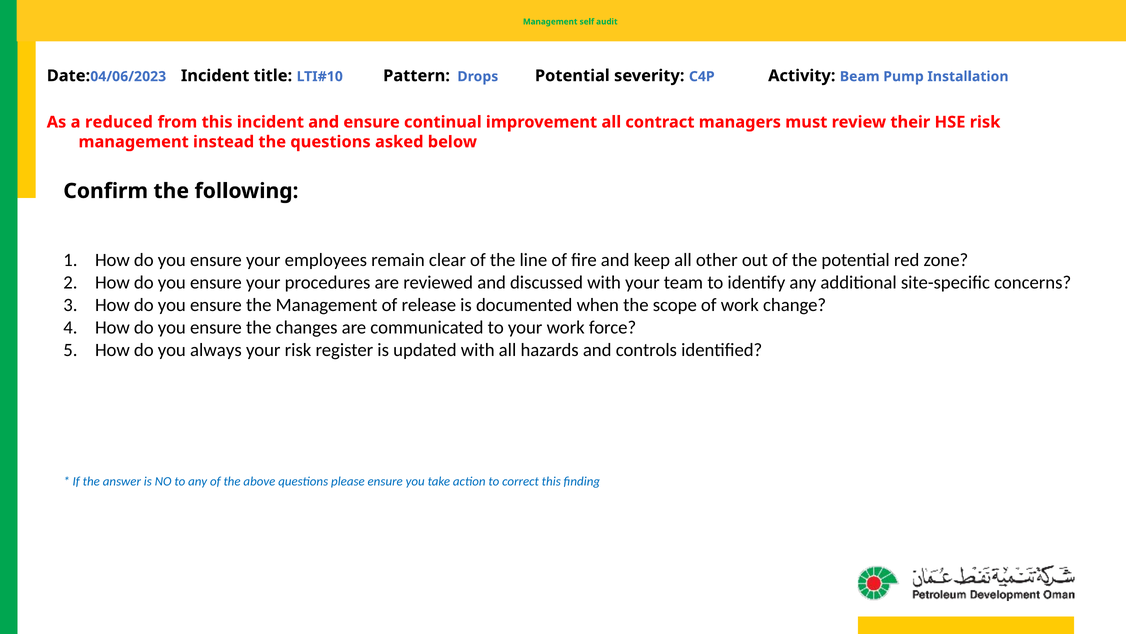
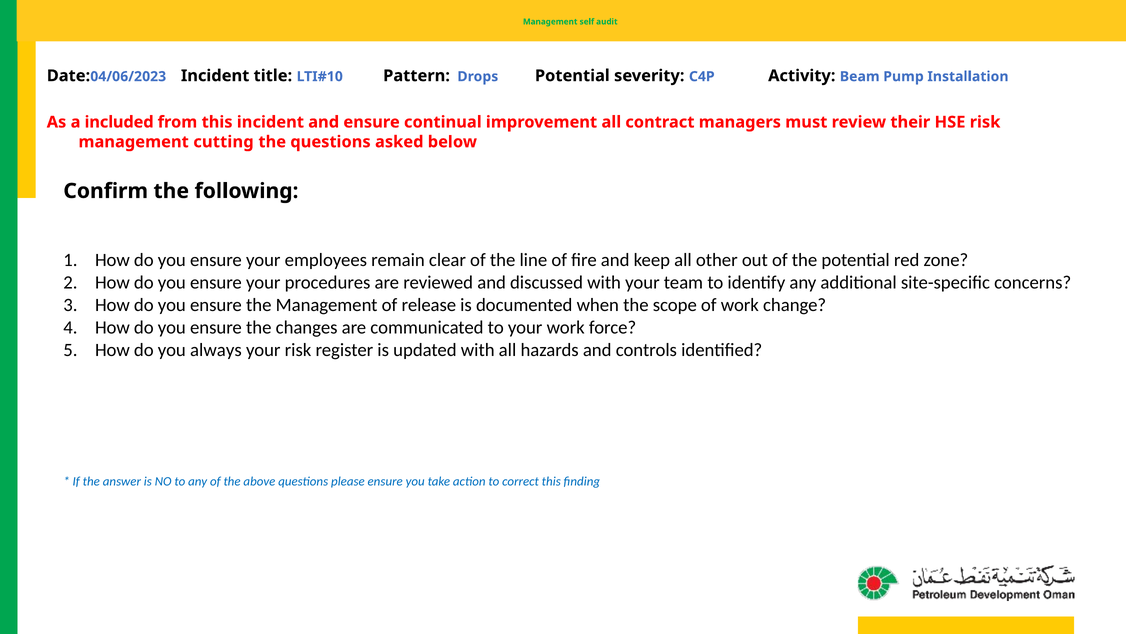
reduced: reduced -> included (119, 122)
instead: instead -> cutting (223, 142)
